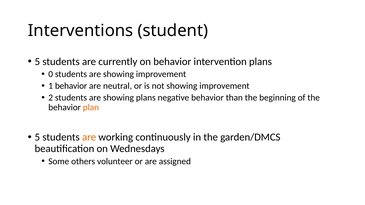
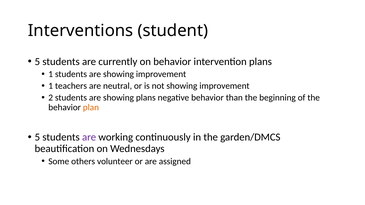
0: 0 -> 1 (51, 74)
1 behavior: behavior -> teachers (71, 86)
are colour: orange -> purple (89, 137)
